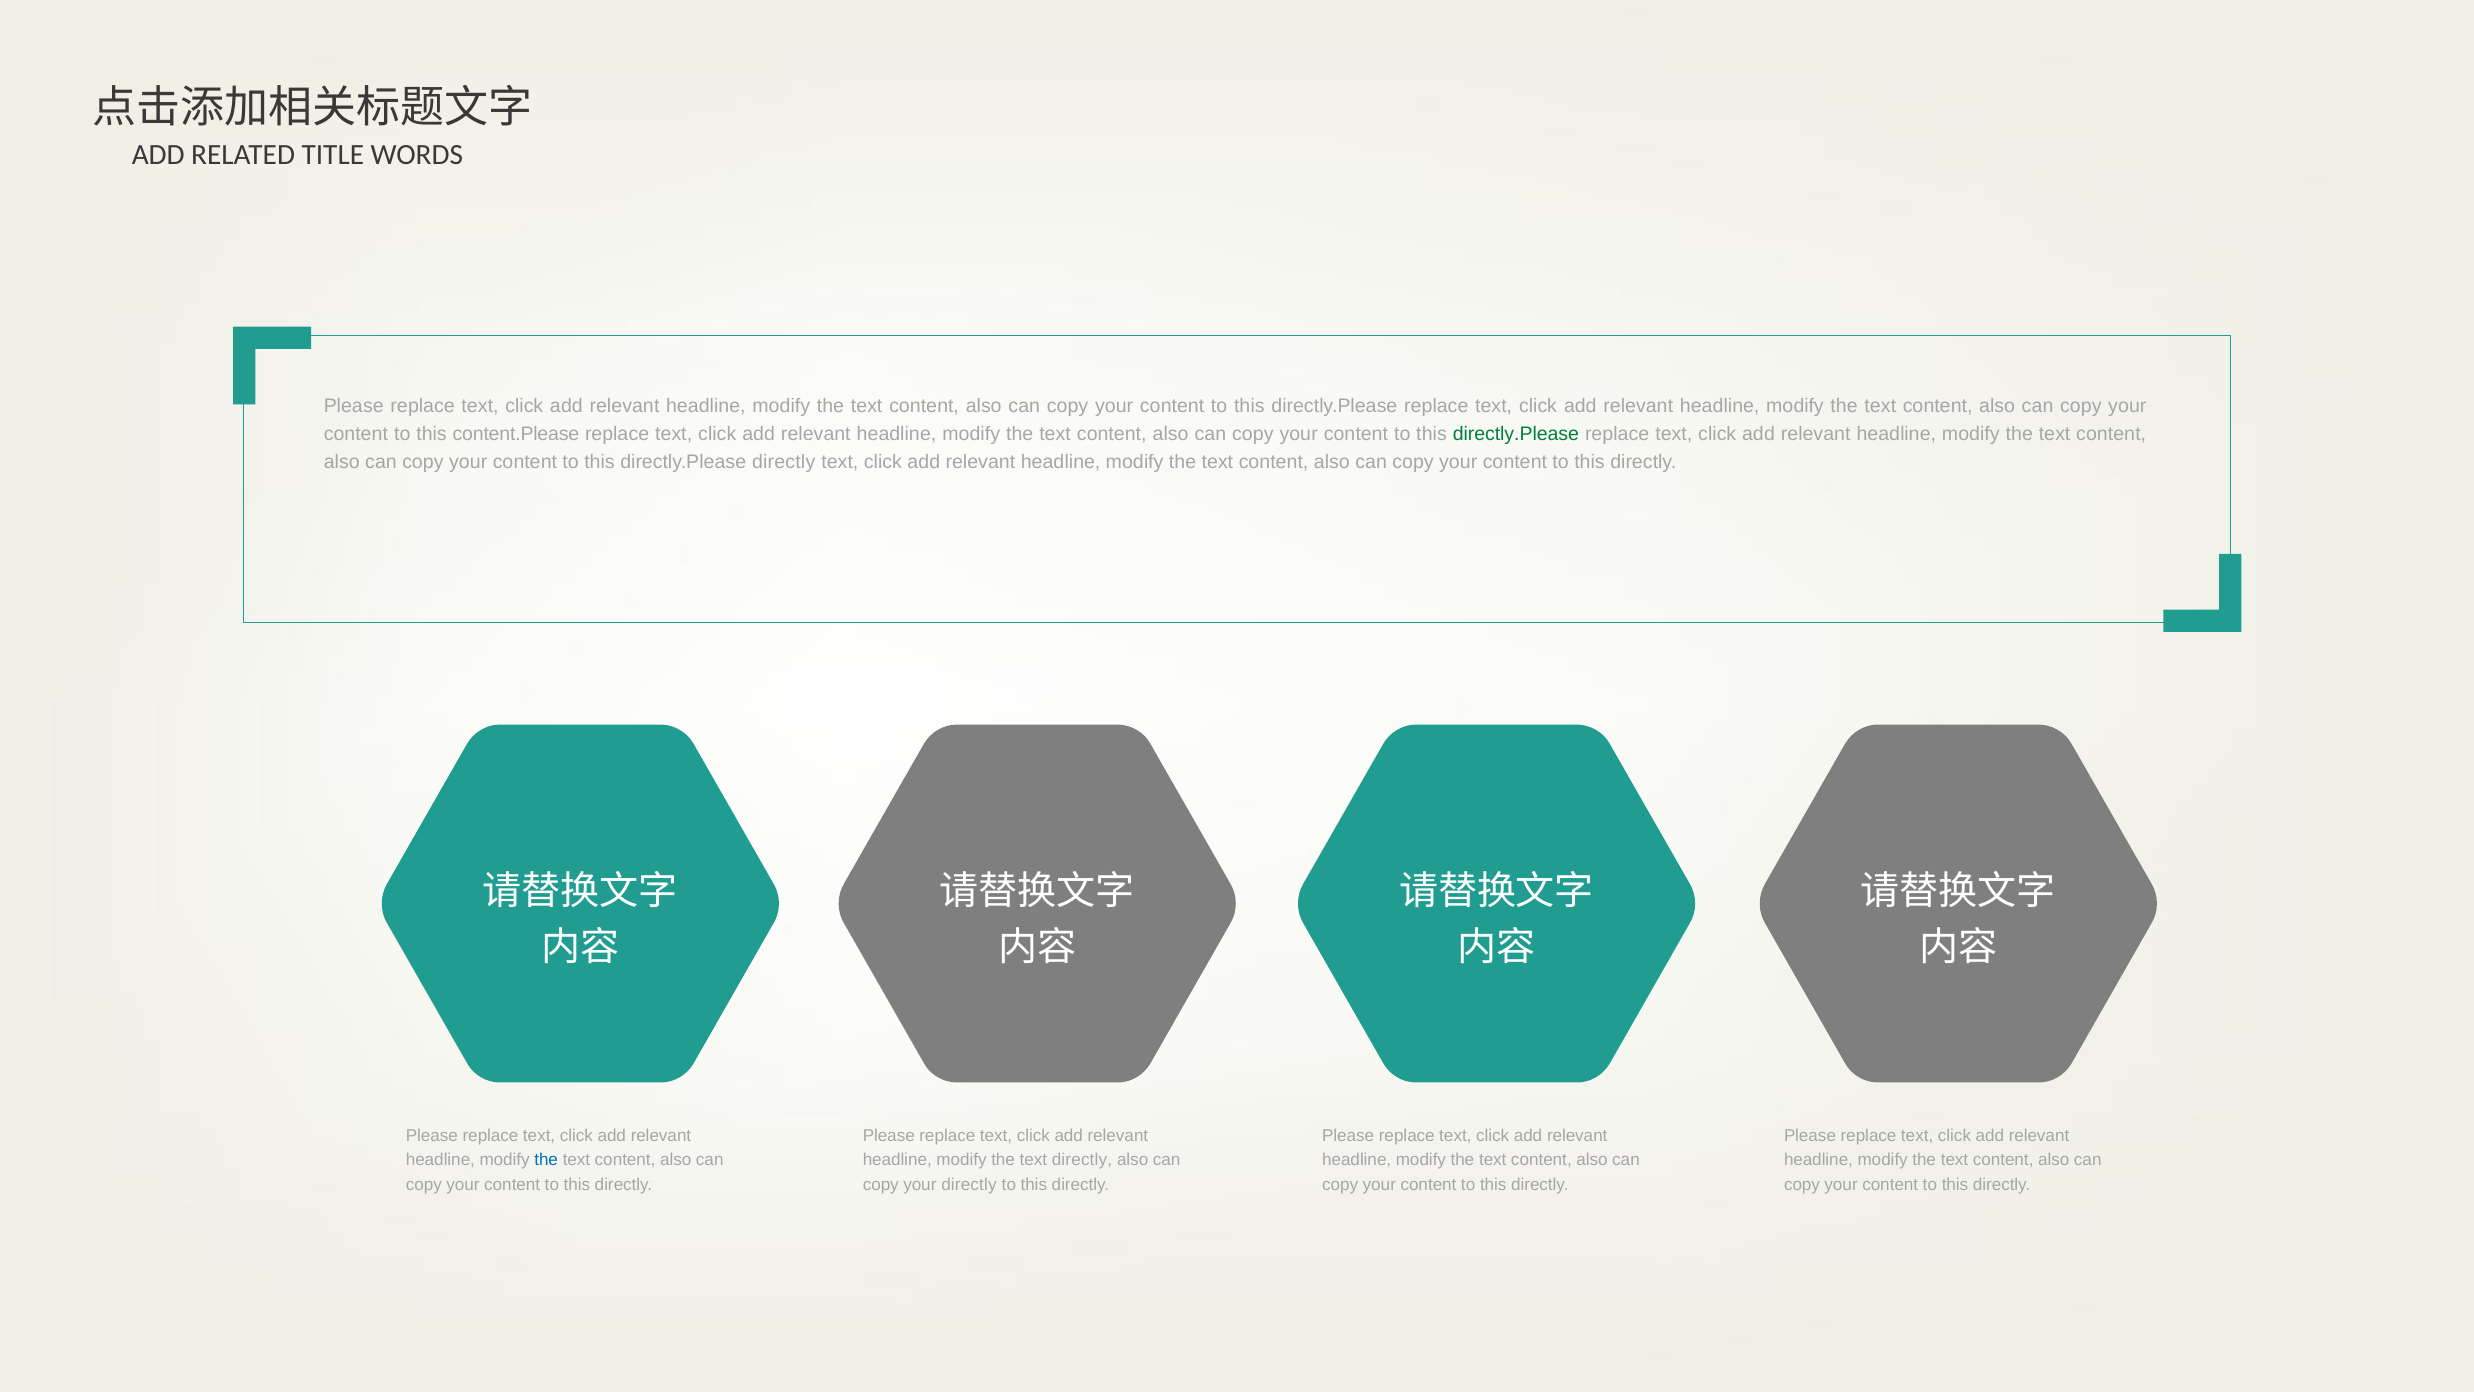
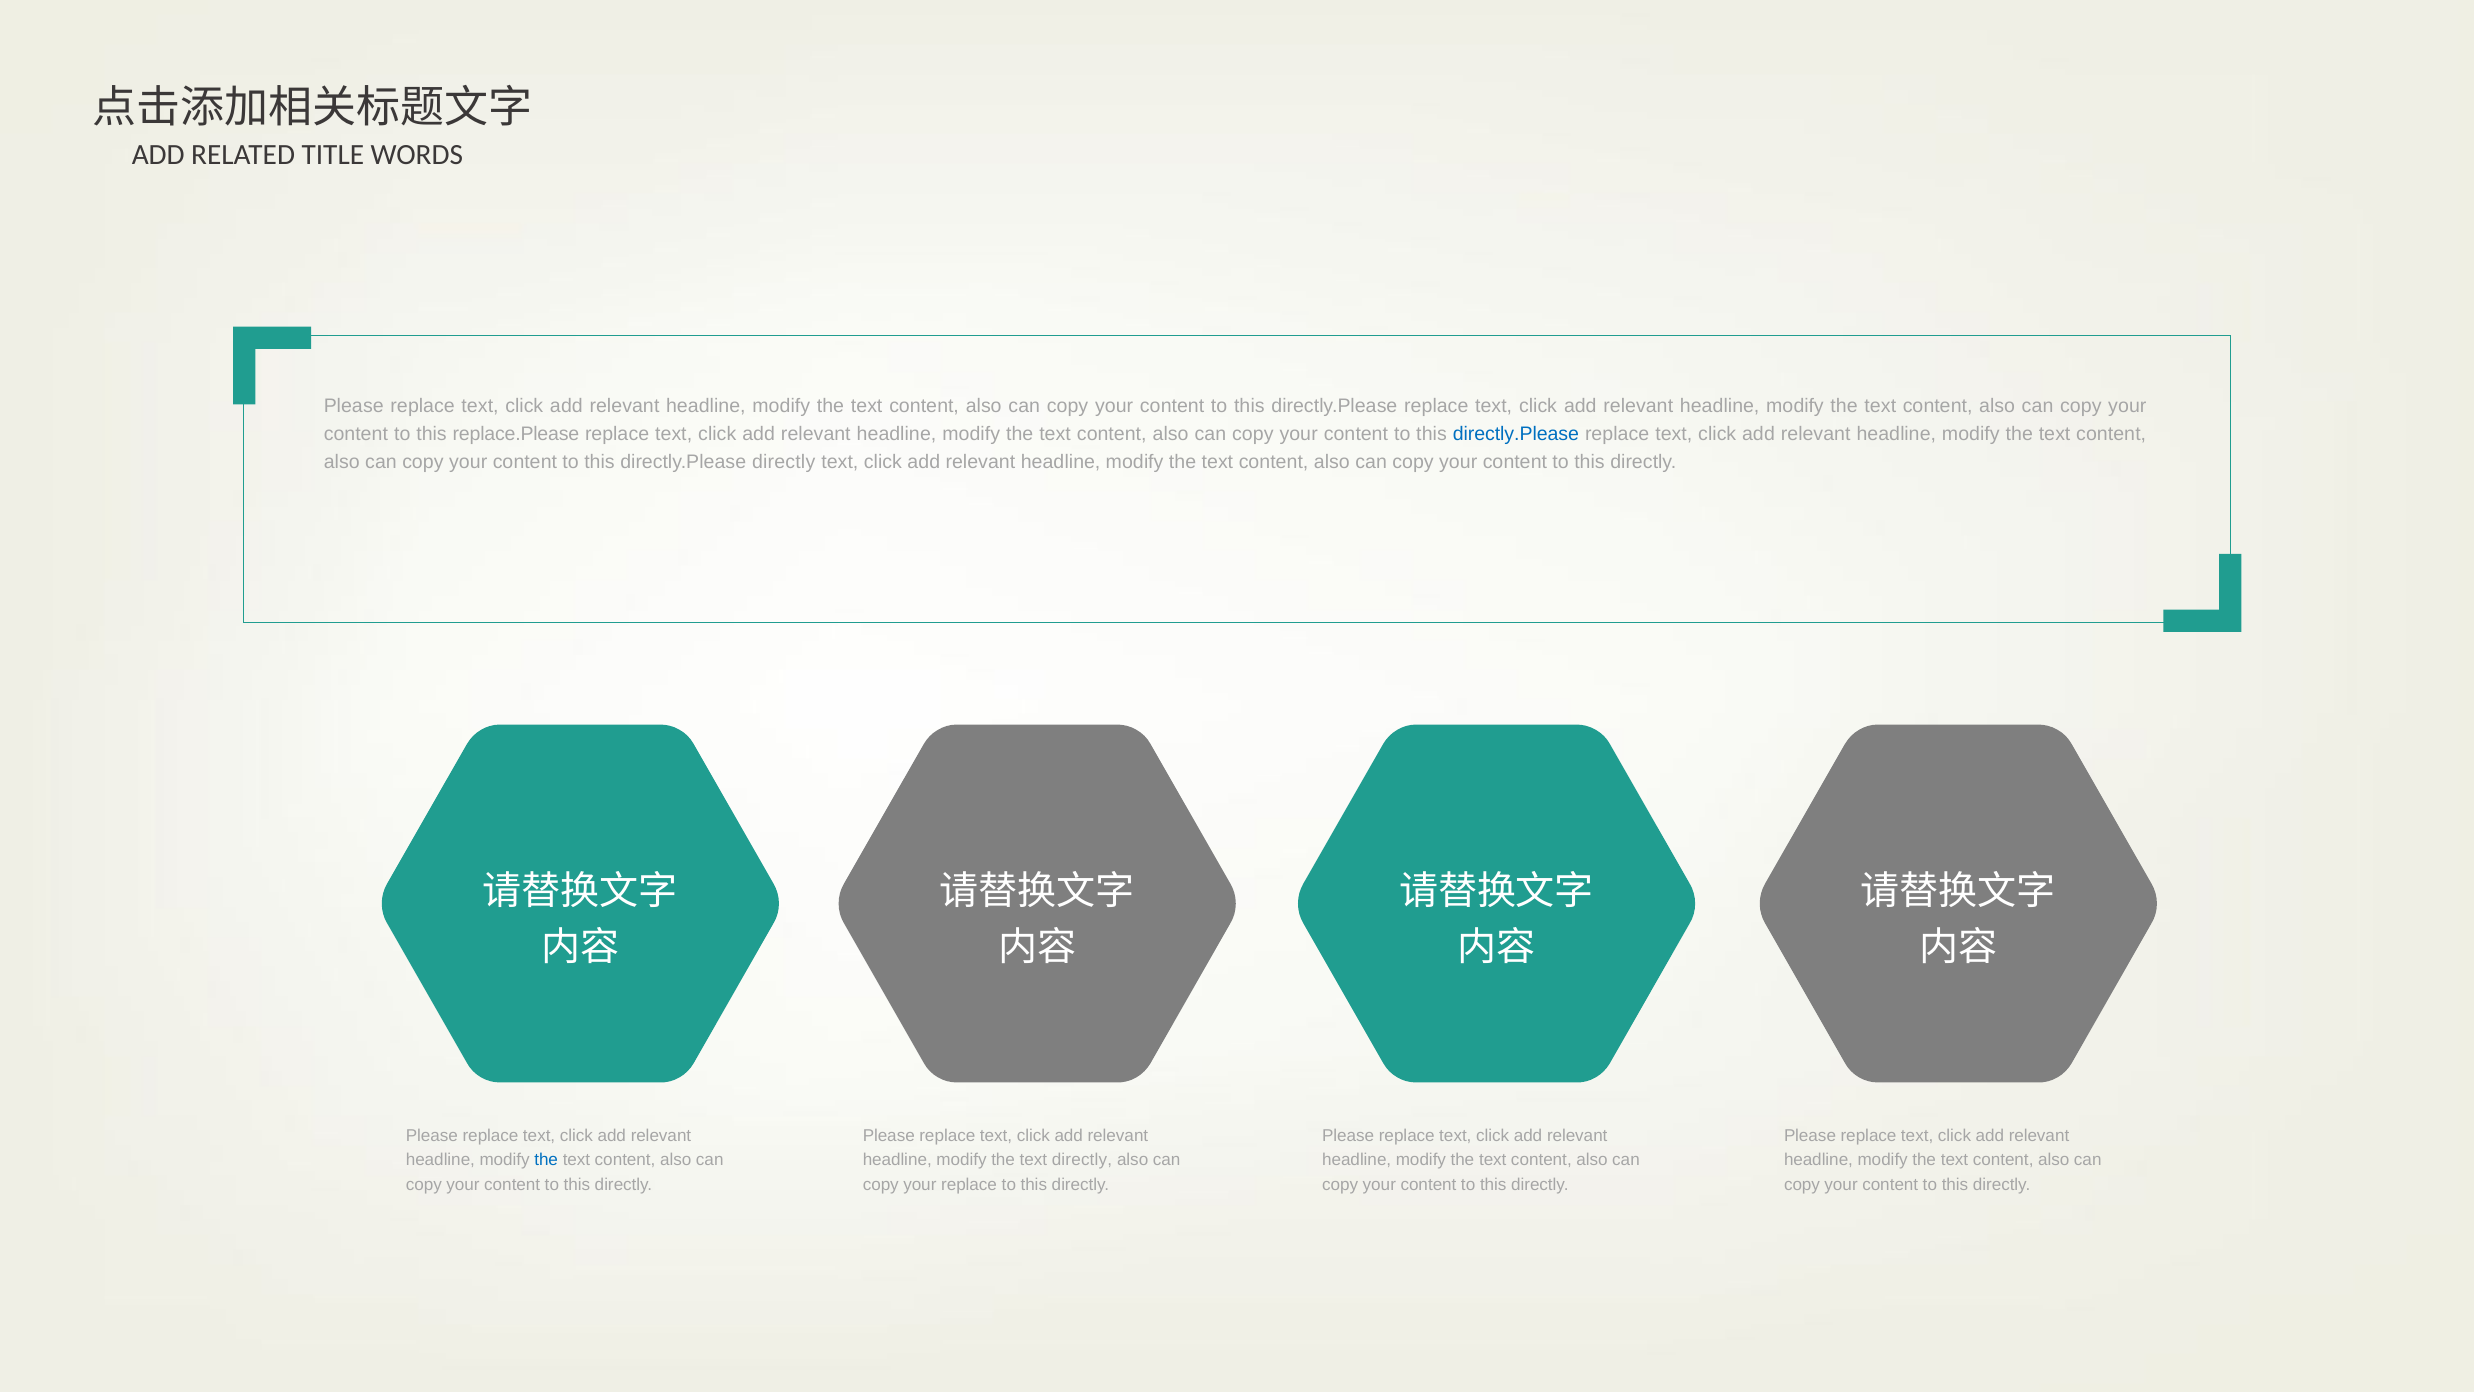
content.Please: content.Please -> replace.Please (516, 434)
directly.Please colour: green -> blue (1516, 434)
your directly: directly -> replace (969, 1184)
